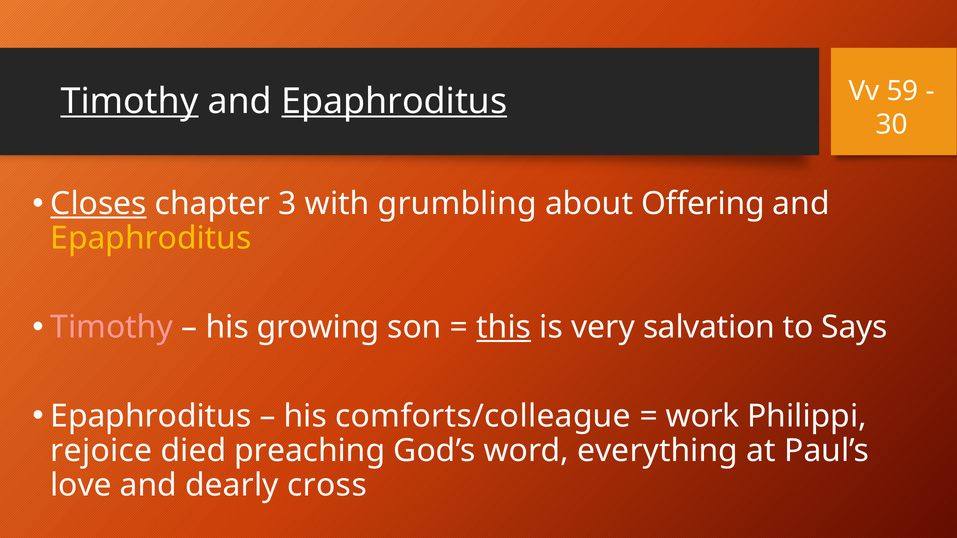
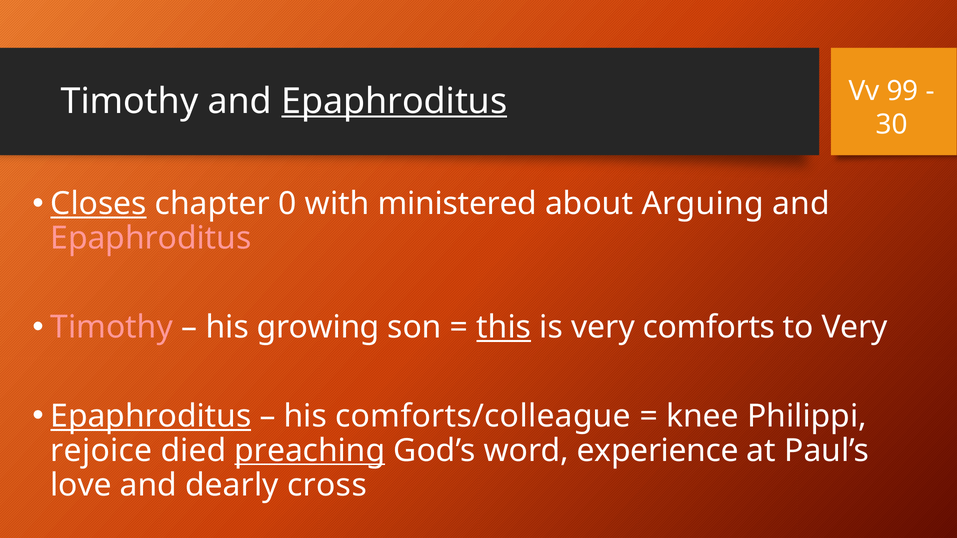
59: 59 -> 99 (902, 91)
Timothy underline: present -> none (129, 101)
3: 3 -> 0 (288, 204)
grumbling: grumbling -> ministered (457, 204)
Offering: Offering -> Arguing (703, 204)
Epaphroditus colour: yellow -> pink (151, 239)
salvation: salvation -> comforts (709, 327)
to Says: Says -> Very (854, 327)
Epaphroditus underline: none -> present (151, 416)
work: work -> knee (702, 416)
preaching underline: none -> present (310, 451)
everything: everything -> experience (658, 451)
